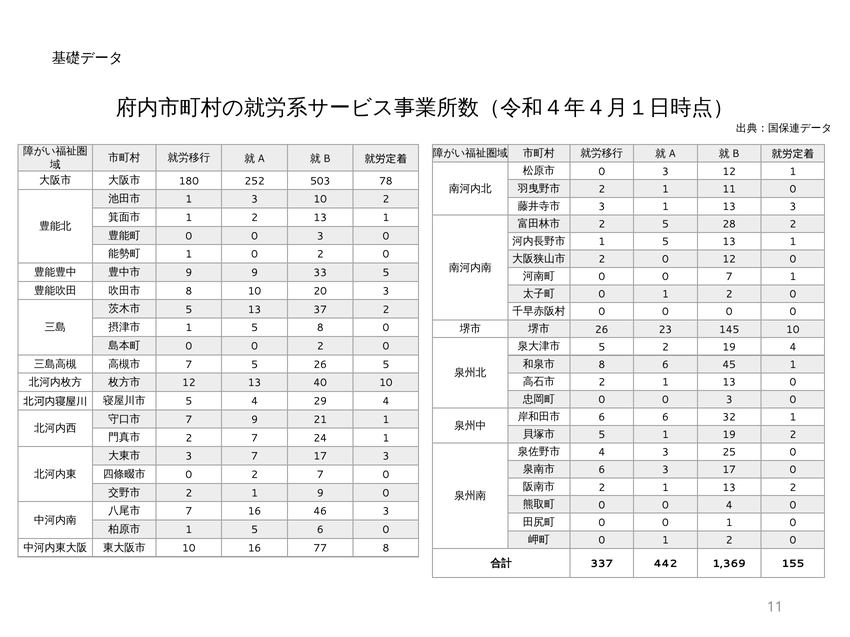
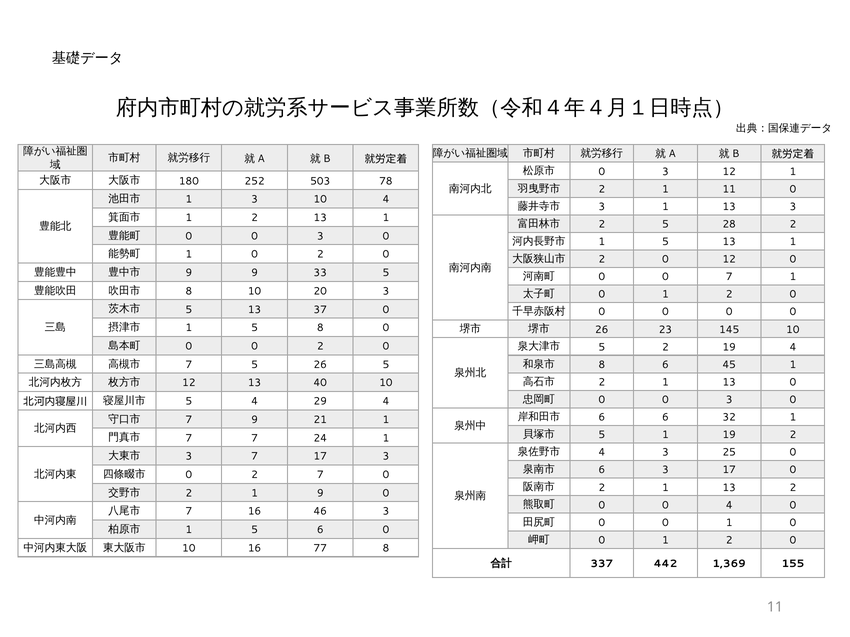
10 2: 2 -> 4 (386, 200)
37 2: 2 -> 0 (386, 310)
2: 2 -> 7 (189, 438)
